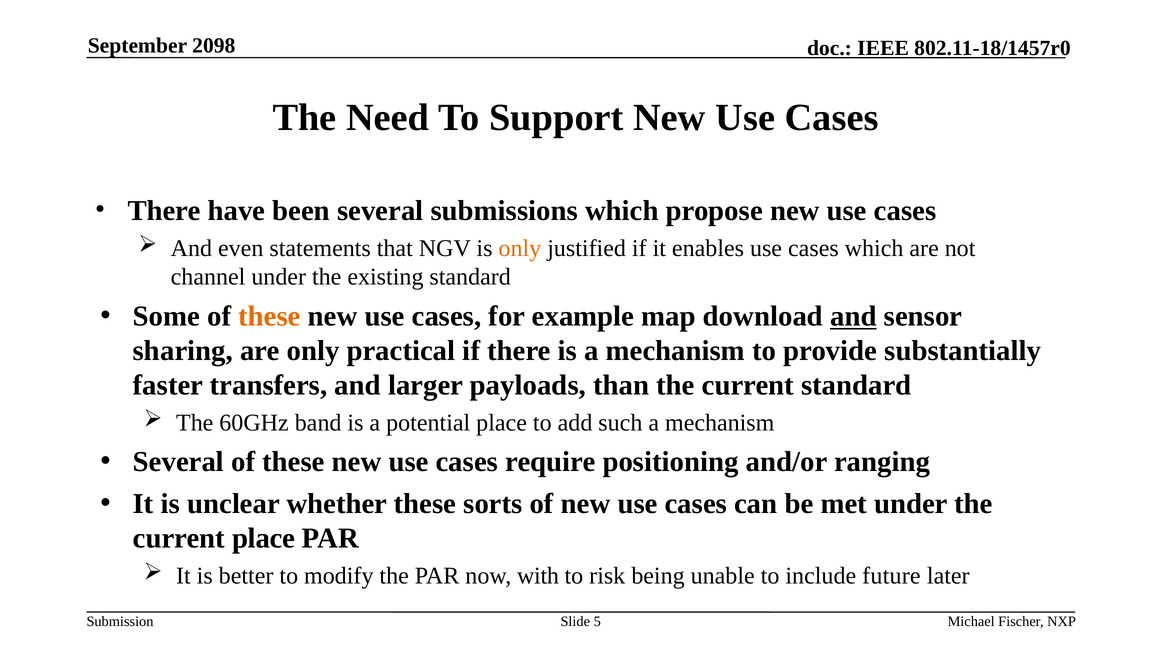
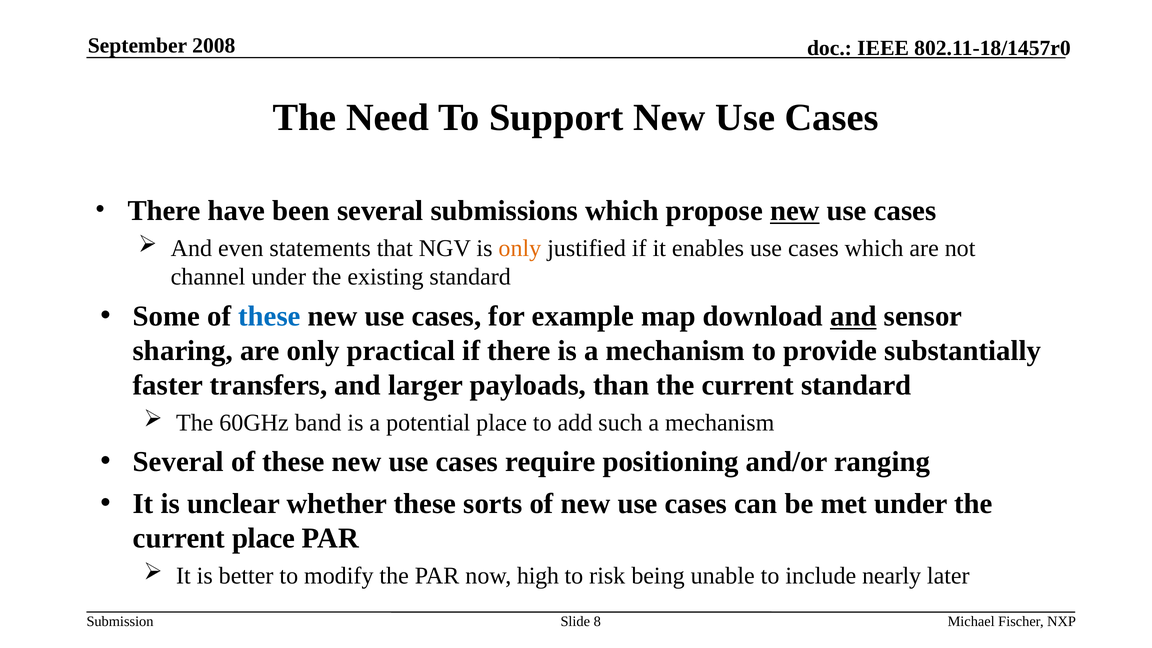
2098: 2098 -> 2008 (214, 46)
new underline: none -> present (795, 211)
these colour: orange -> blue (270, 316)
with: with -> high (538, 576)
future: future -> nearly (892, 576)
5: 5 -> 8 (597, 621)
